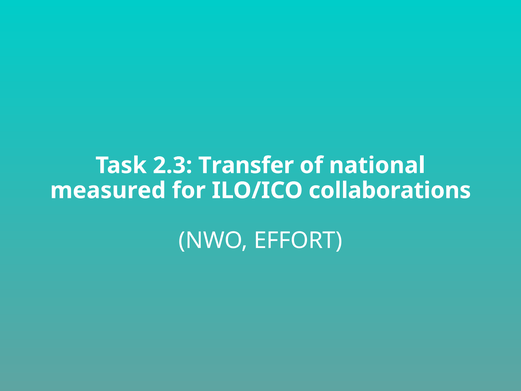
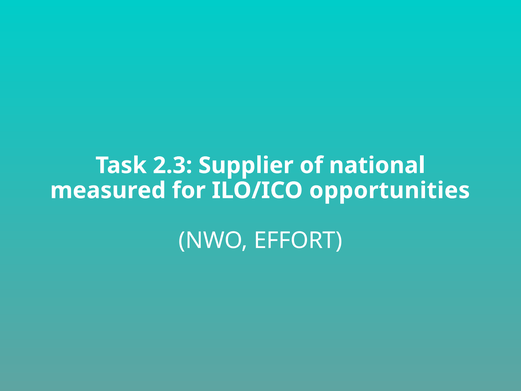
Transfer: Transfer -> Supplier (246, 165)
collaborations: collaborations -> opportunities (390, 190)
